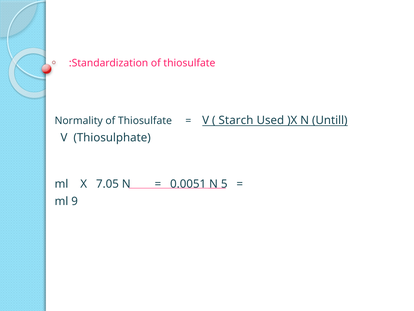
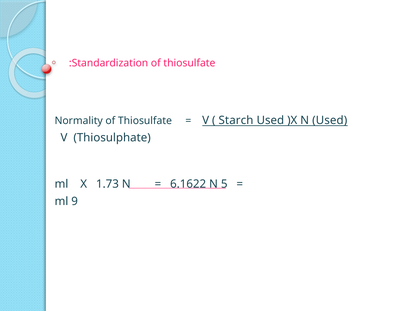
N Untill: Untill -> Used (330, 120)
7.05: 7.05 -> 1.73 (107, 184)
0.0051: 0.0051 -> 6.1622 (188, 184)
